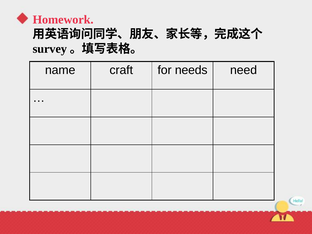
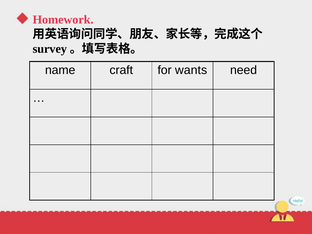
needs: needs -> wants (191, 70)
